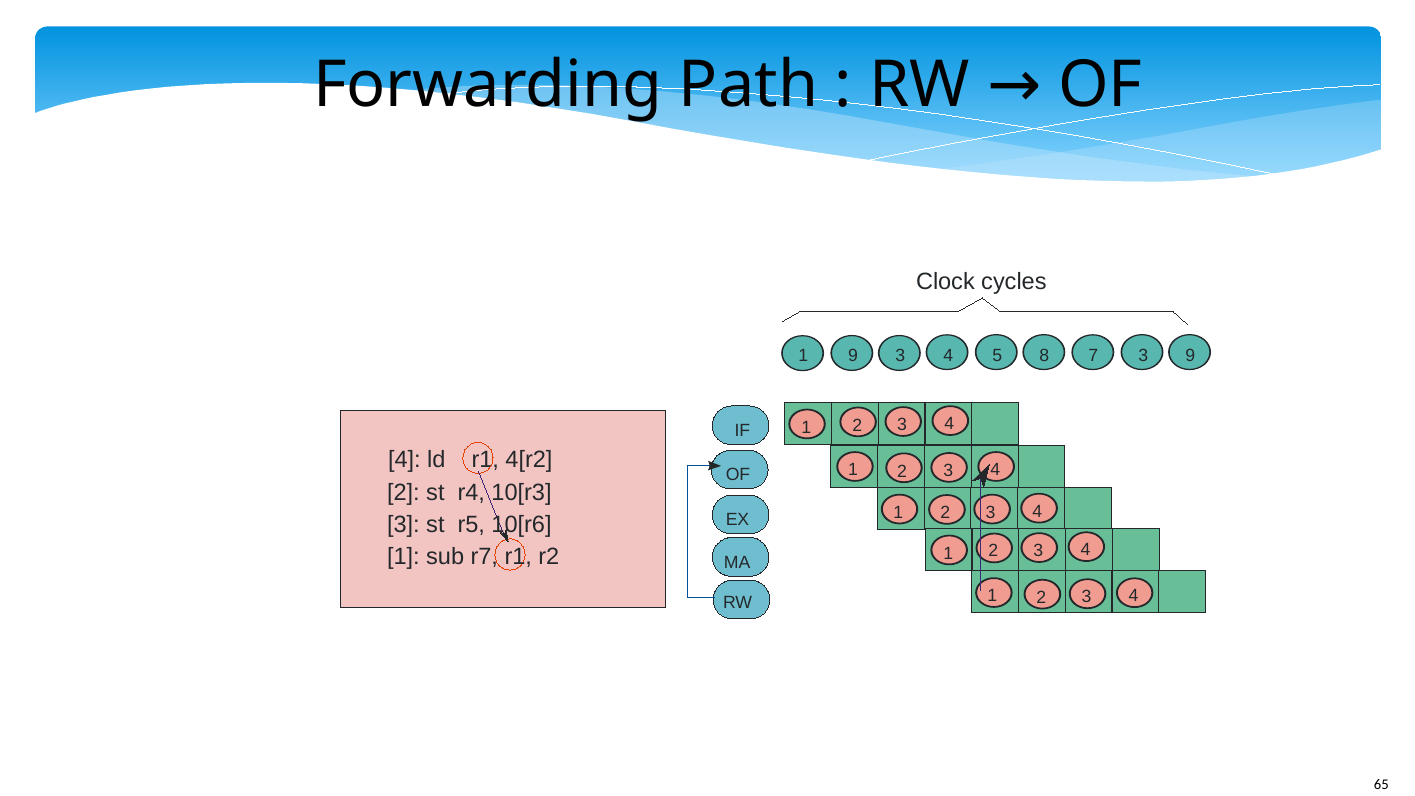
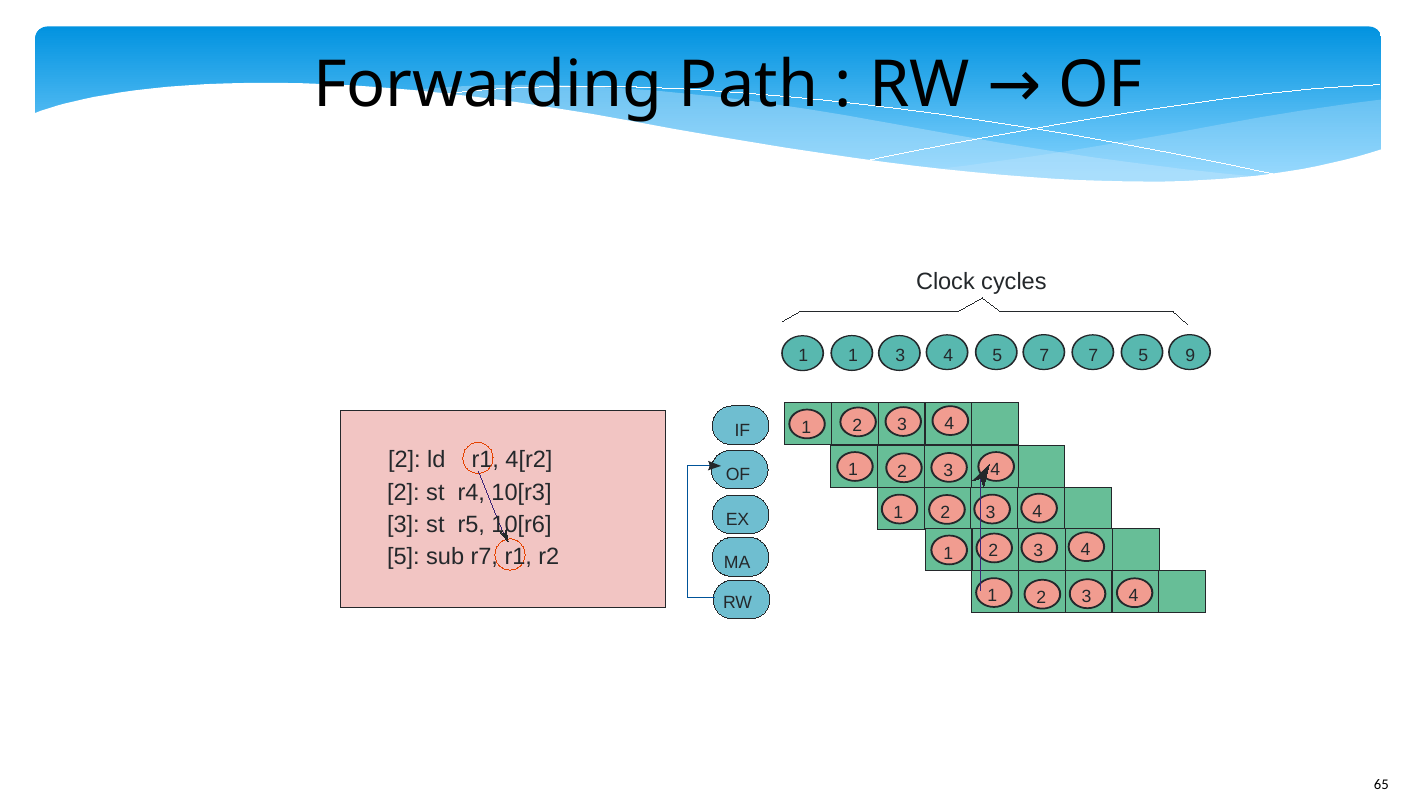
9: 9 -> 1 (853, 355)
5 8: 8 -> 7 (1044, 355)
7 3: 3 -> 5 (1143, 355)
4: 4 -> 2 (404, 460)
1: 1 -> 5 (403, 557)
